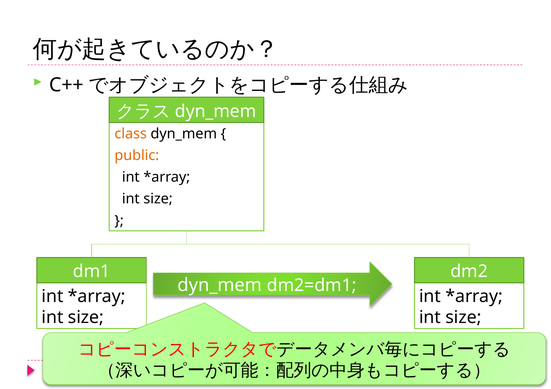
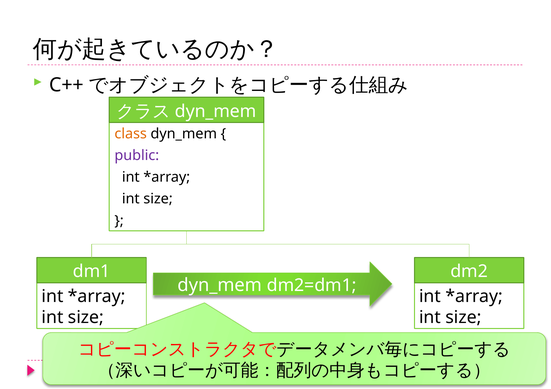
public colour: orange -> purple (137, 156)
